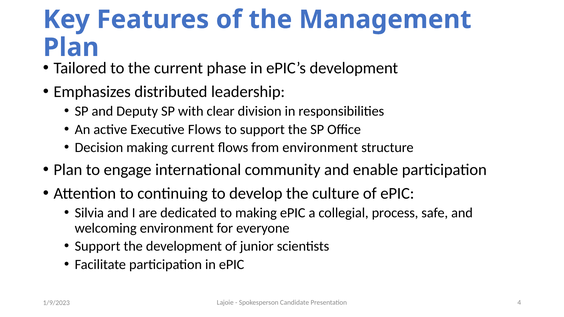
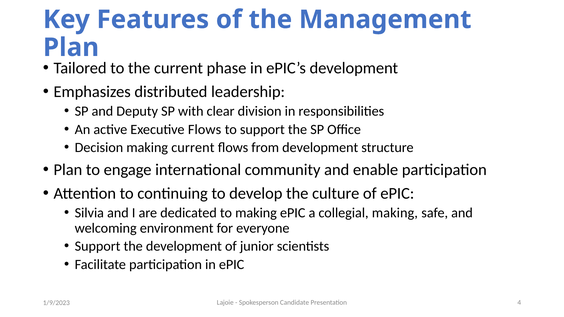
from environment: environment -> development (320, 148)
collegial process: process -> making (395, 213)
